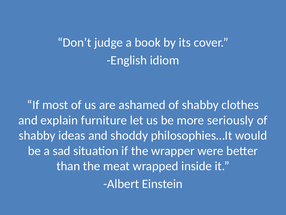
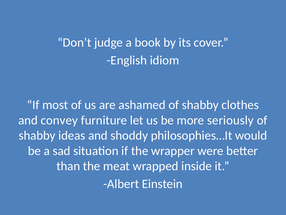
explain: explain -> convey (59, 120)
